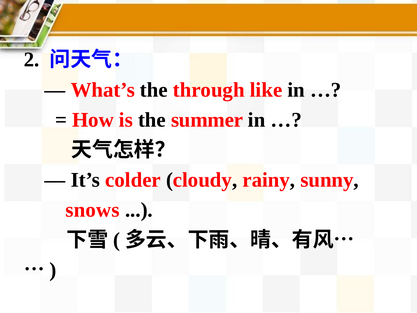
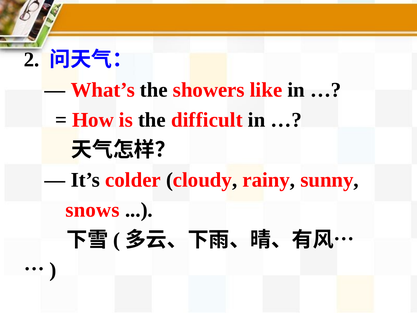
through: through -> showers (209, 90)
summer: summer -> difficult (207, 120)
